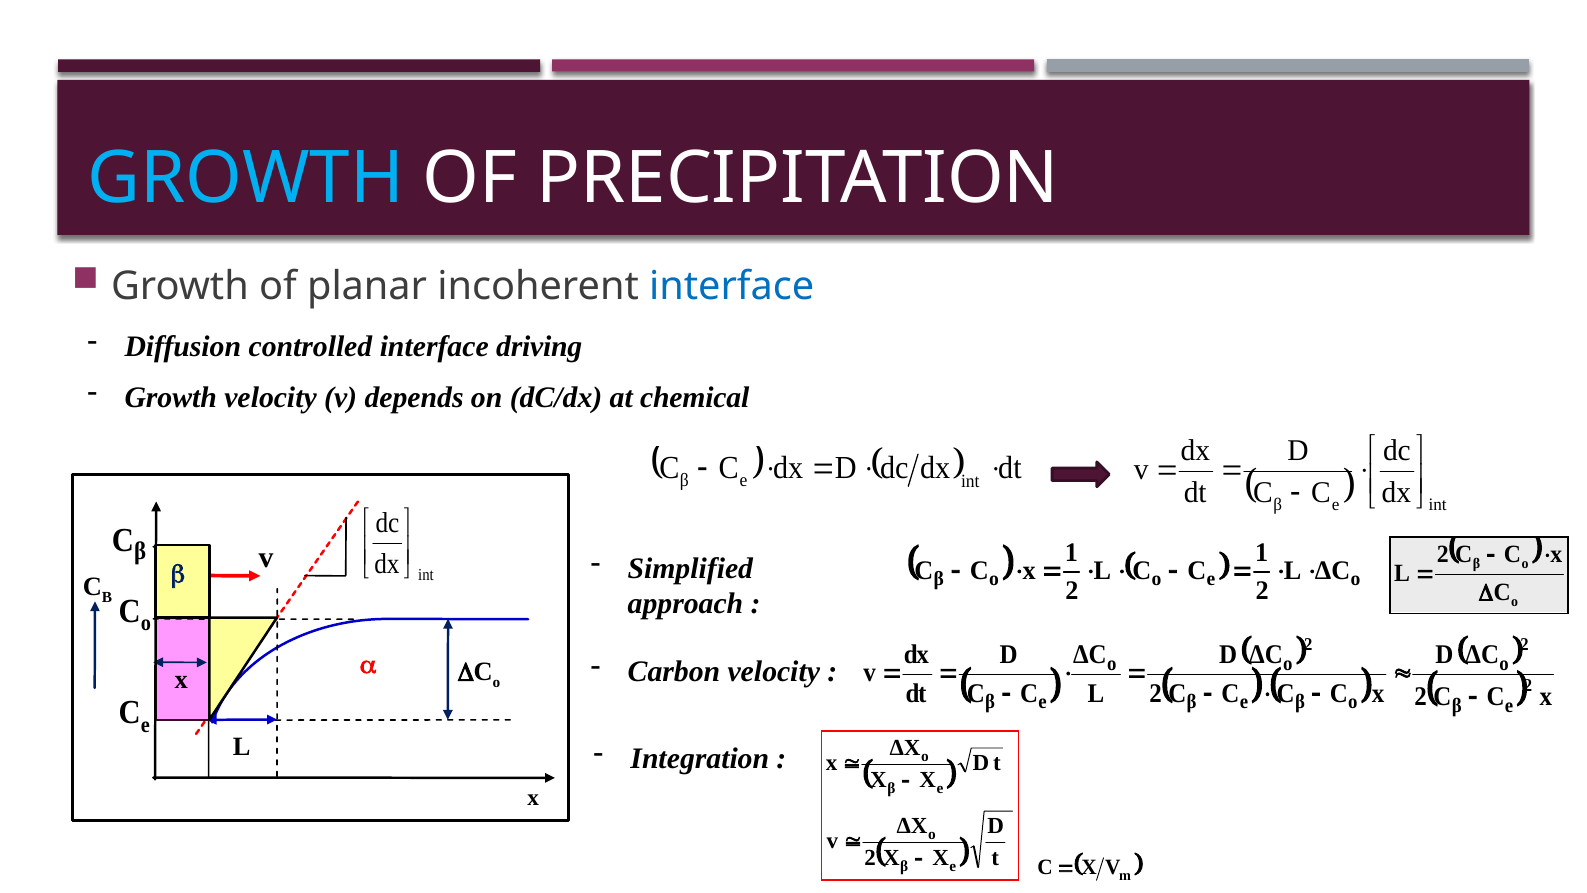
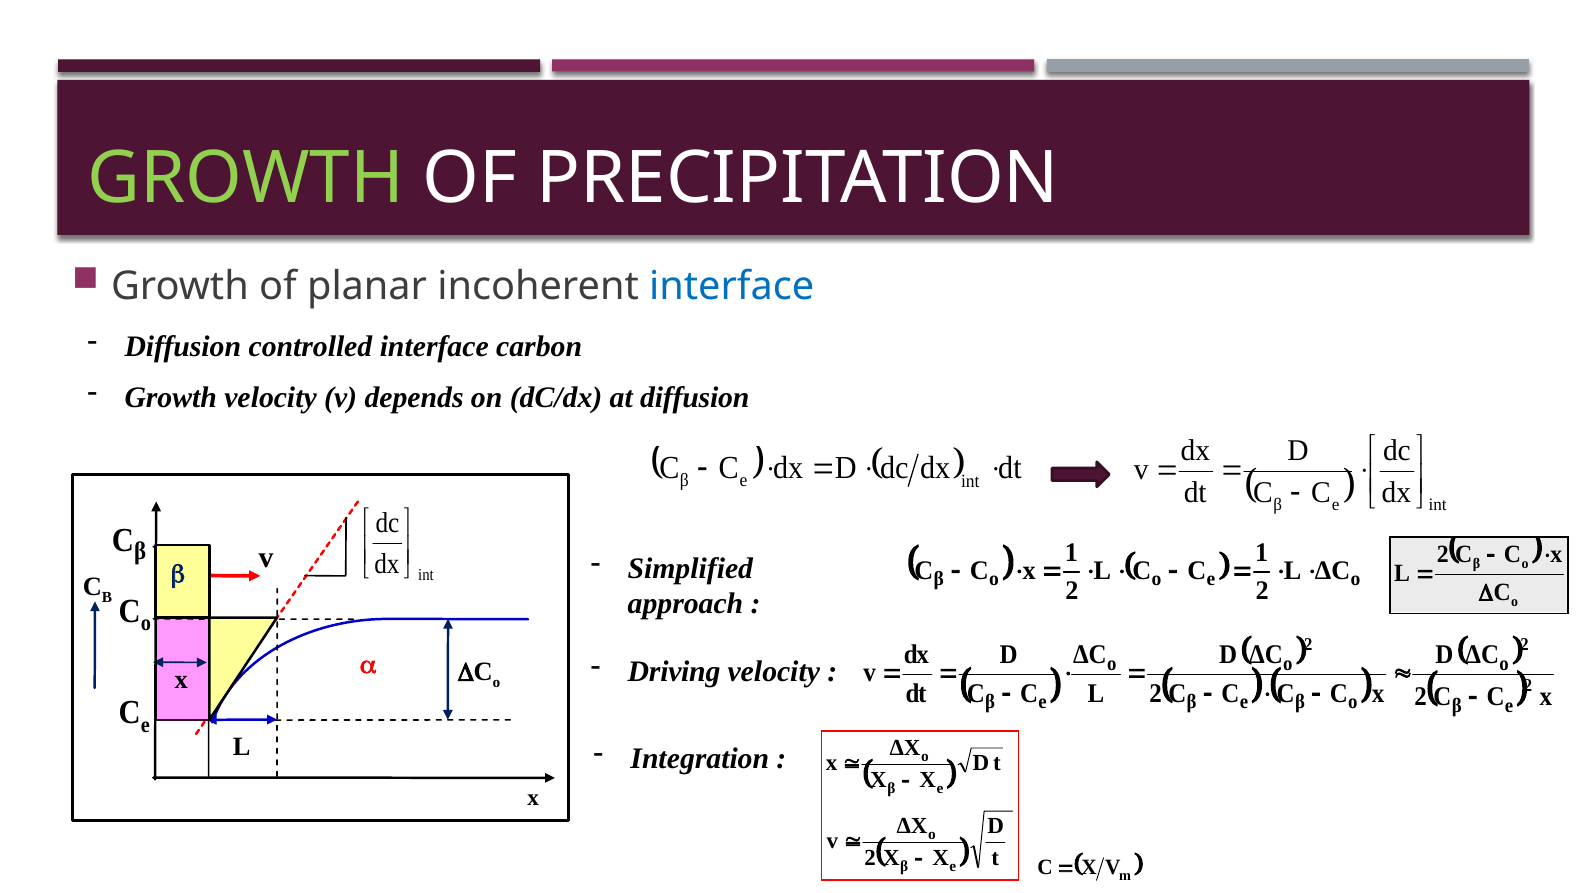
GROWTH colour: light blue -> light green (246, 179)
driving: driving -> carbon (539, 347)
at chemical: chemical -> diffusion (695, 397)
Carbon: Carbon -> Driving (674, 672)
